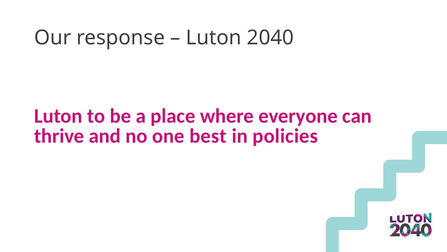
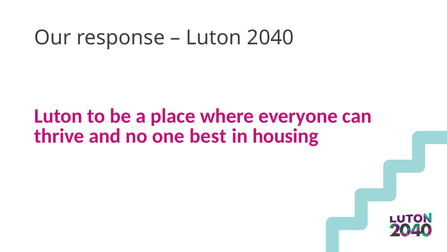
policies: policies -> housing (285, 136)
